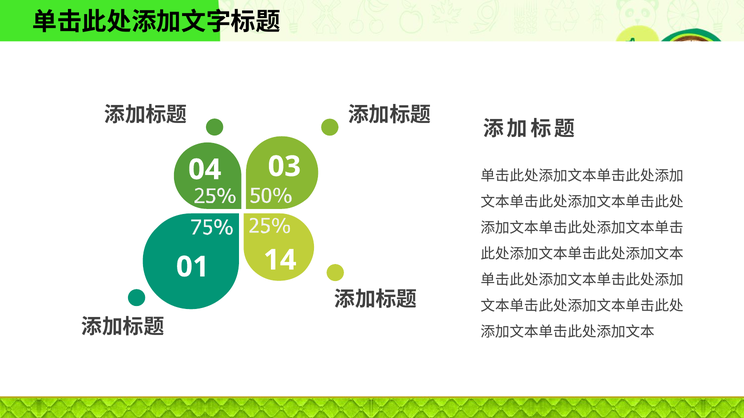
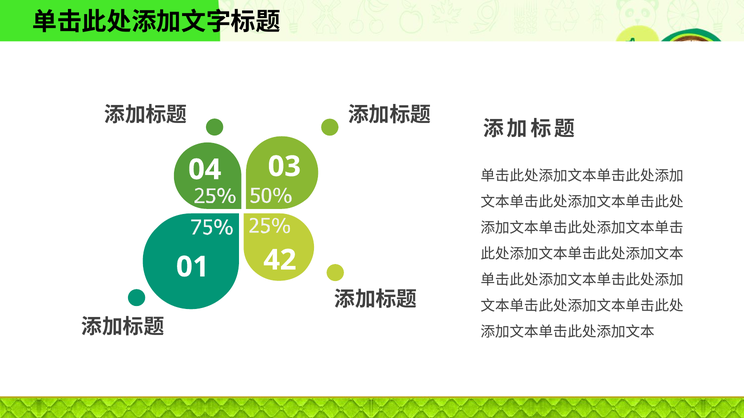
14: 14 -> 42 (280, 260)
